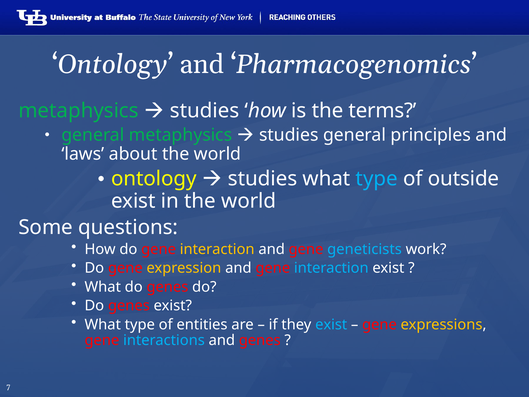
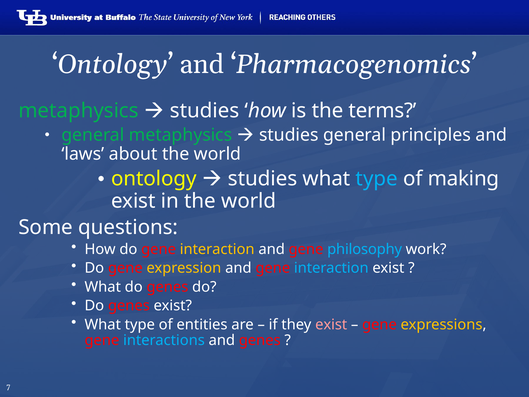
outside: outside -> making (464, 179)
geneticists: geneticists -> philosophy (365, 249)
exist colour: light blue -> pink (331, 324)
